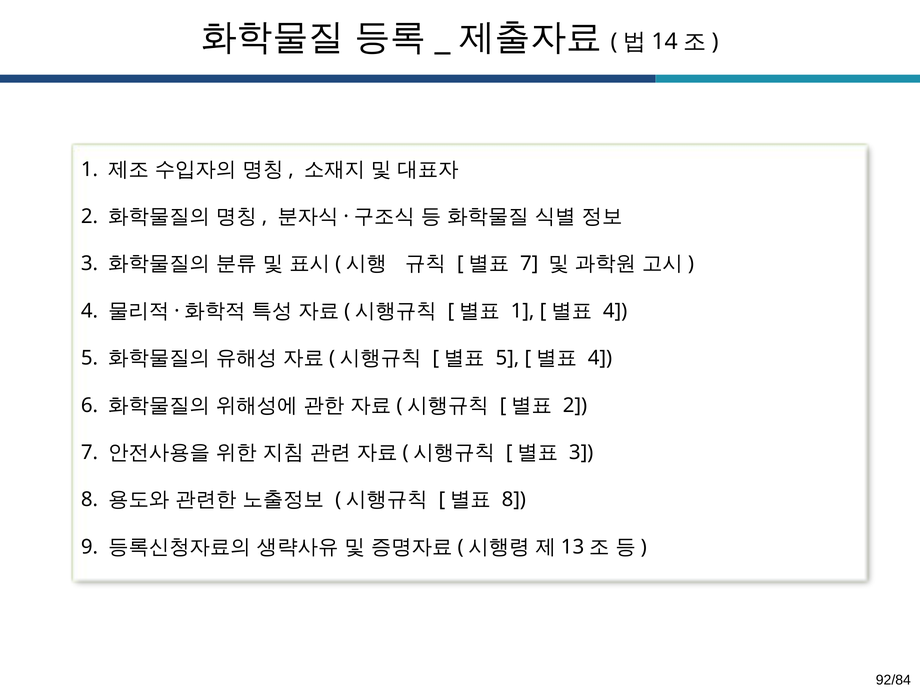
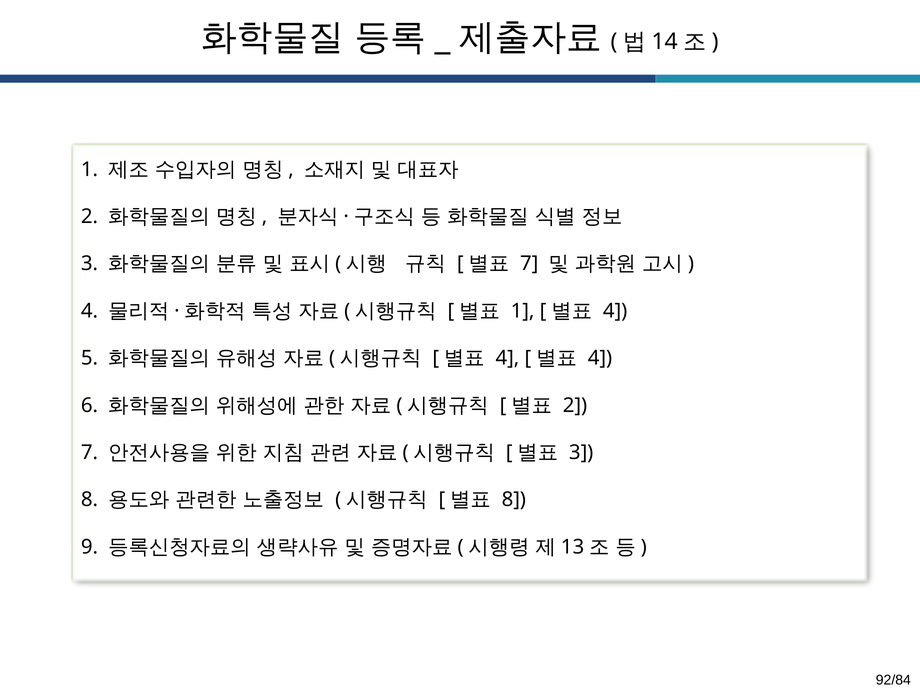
5: 5 -> 4 (507, 358)
